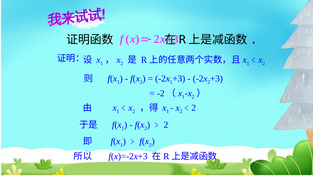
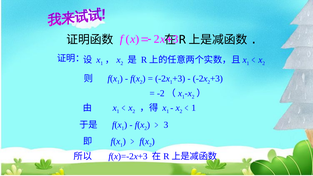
2: 2 -> 1 (194, 108)
2: 2 -> 3 (166, 125)
